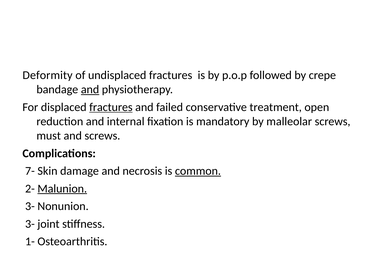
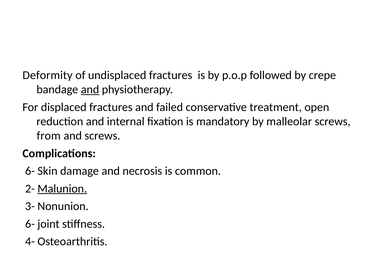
fractures underline: present -> none (111, 107)
must: must -> from (49, 136)
7-: 7- -> 6- (30, 171)
common underline: present -> none (198, 171)
3-: 3- -> 6- (30, 224)
1-: 1- -> 4- (30, 242)
